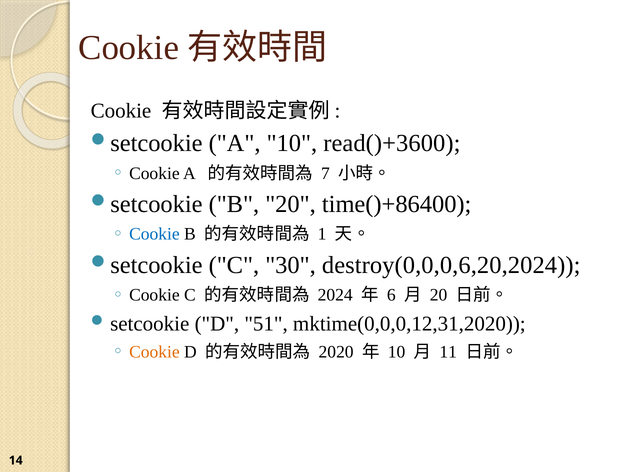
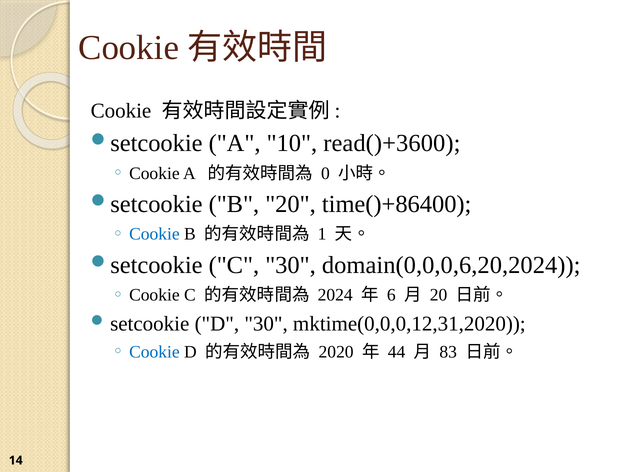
7: 7 -> 0 (325, 174)
destroy(0,0,0,6,20,2024: destroy(0,0,0,6,20,2024 -> domain(0,0,0,6,20,2024 (451, 265)
D 51: 51 -> 30 (266, 324)
Cookie colour: orange -> blue (154, 352)
10: 10 -> 44 (397, 352)
11: 11 -> 83 (448, 352)
